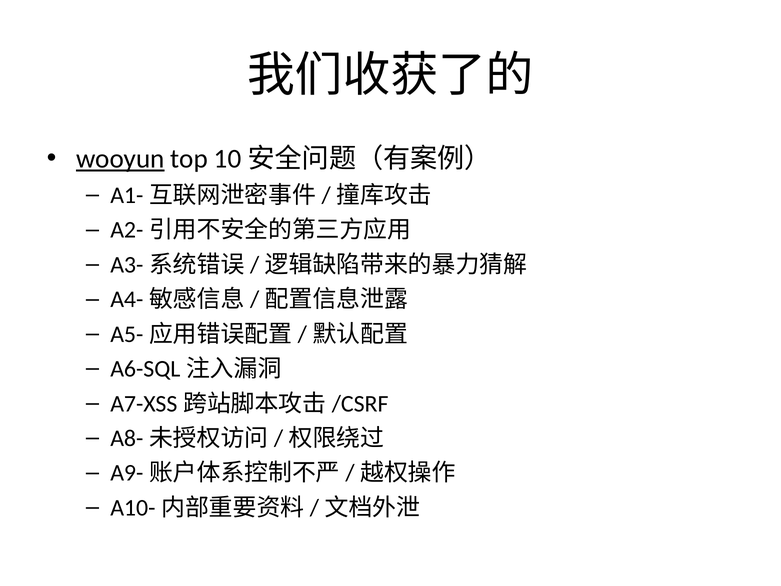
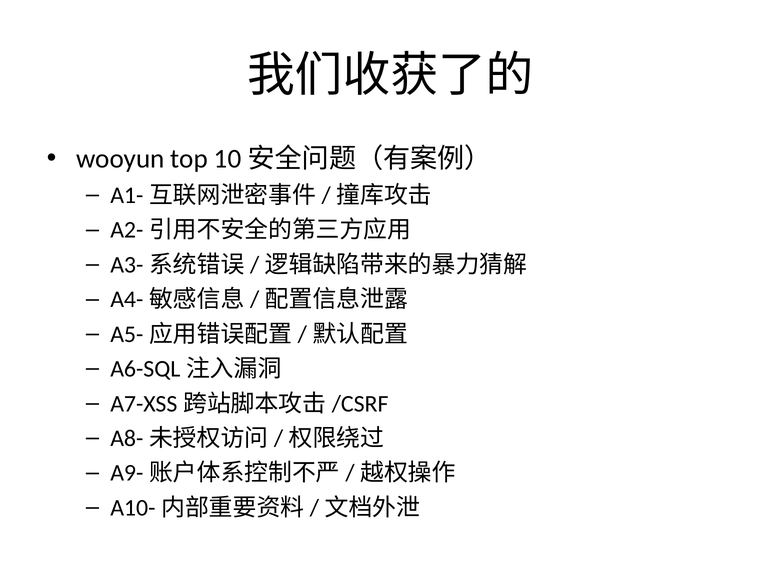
wooyun underline: present -> none (120, 159)
